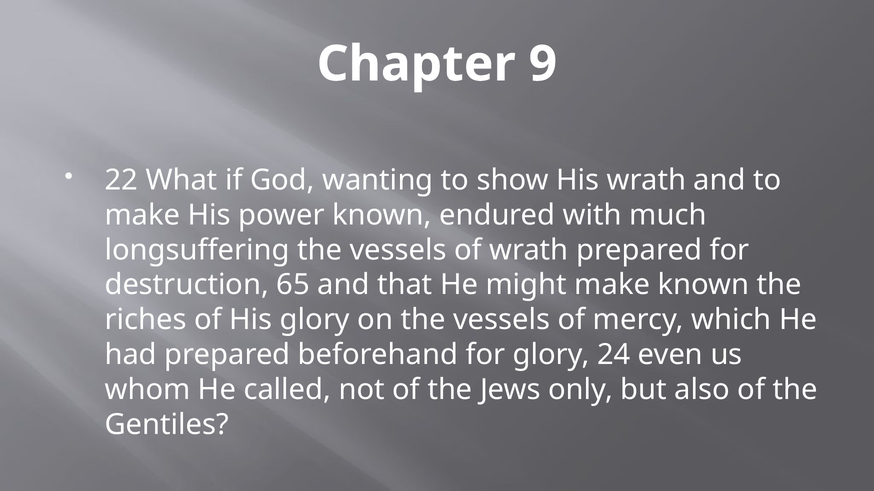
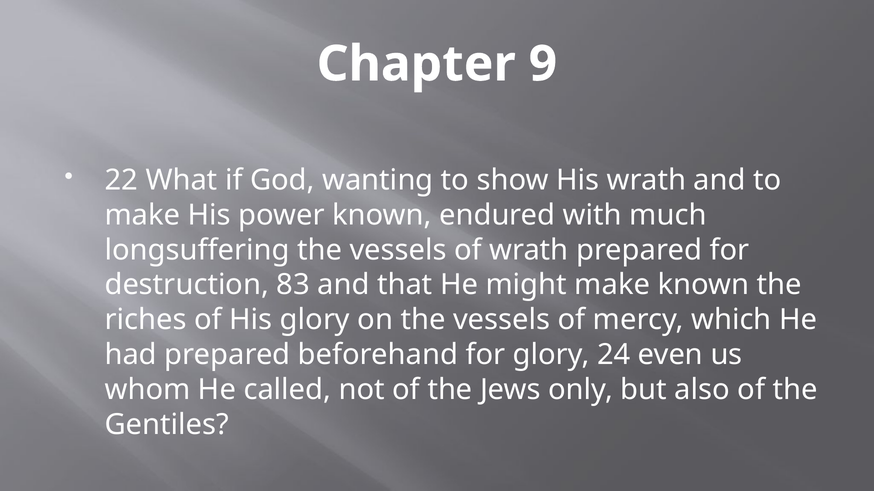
65: 65 -> 83 (293, 285)
